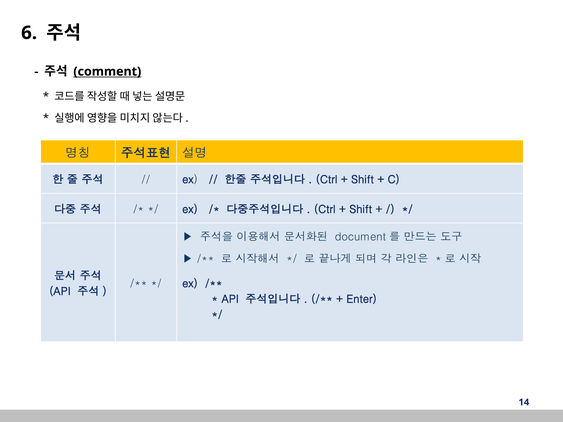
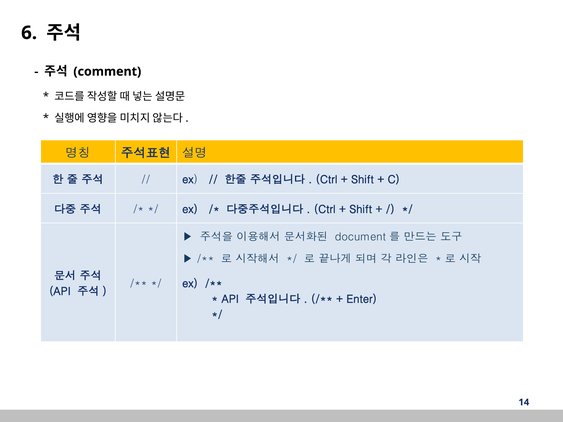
comment underline: present -> none (107, 72)
